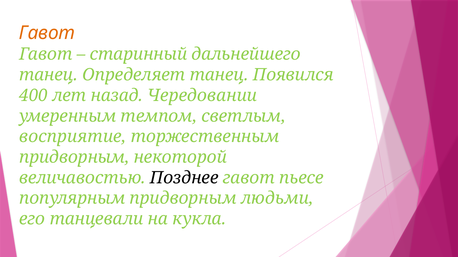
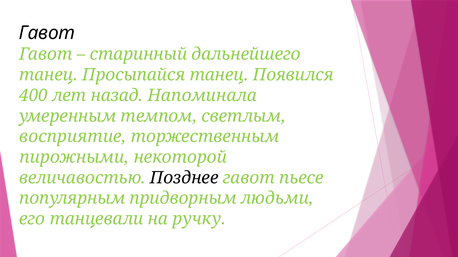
Гавот colour: orange -> black (47, 33)
Определяет: Определяет -> Просыпайся (134, 75)
Чередовании: Чередовании -> Напоминала (202, 96)
придворным: придворным -> пирожными (74, 158)
кукла: кукла -> ручку (199, 219)
